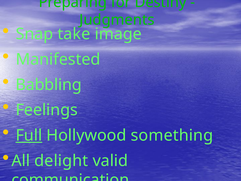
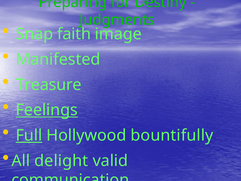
take: take -> faith (74, 34)
Babbling: Babbling -> Treasure (49, 85)
Feelings underline: none -> present (47, 110)
something: something -> bountifully (172, 135)
